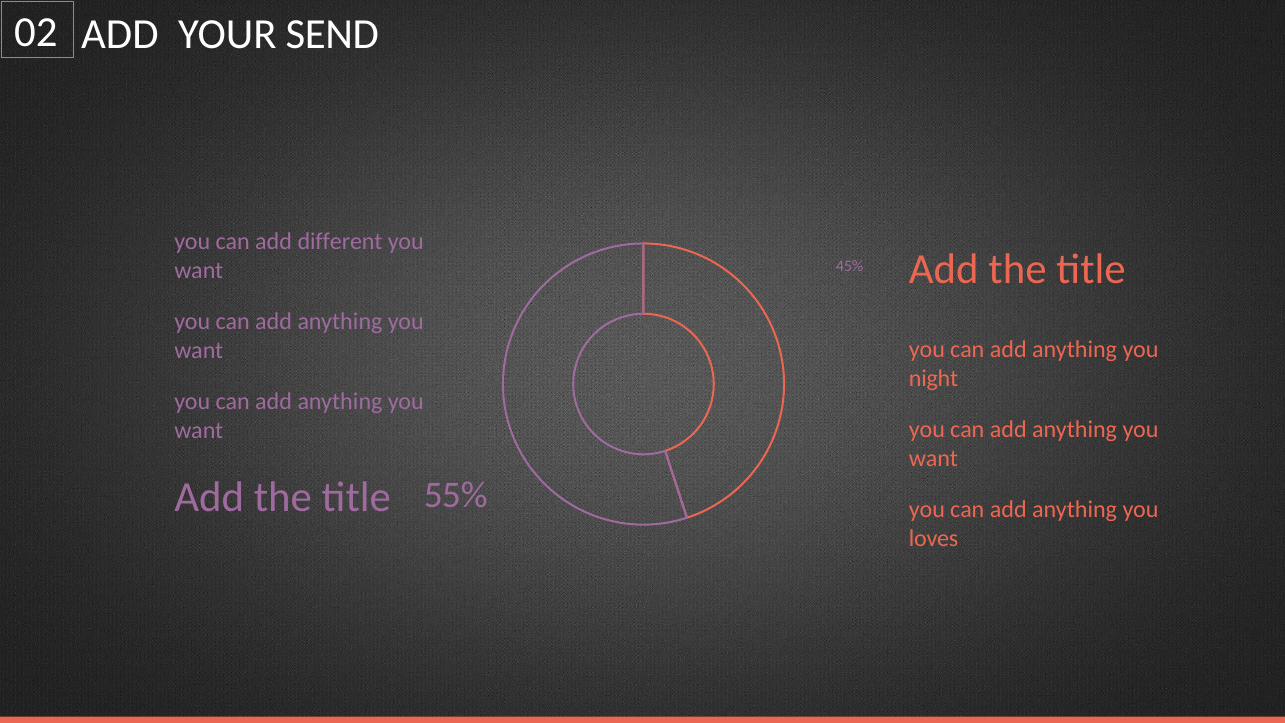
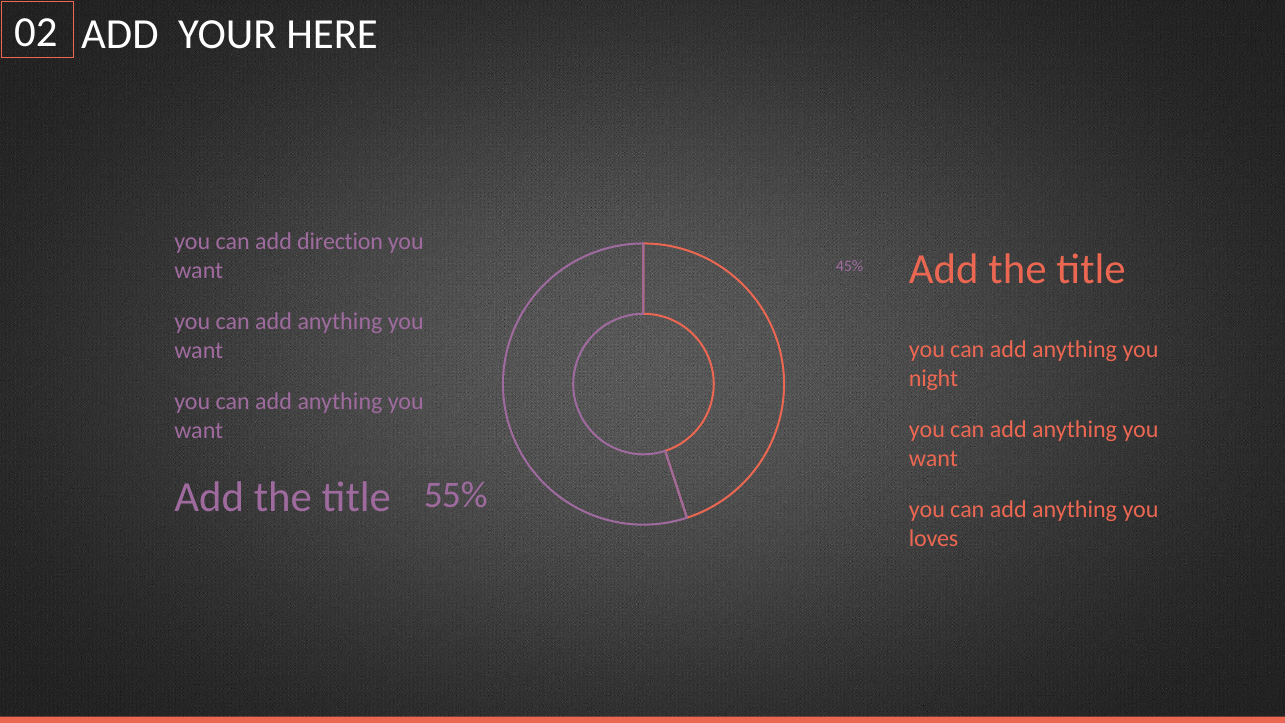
SEND: SEND -> HERE (332, 34)
different: different -> direction (340, 242)
